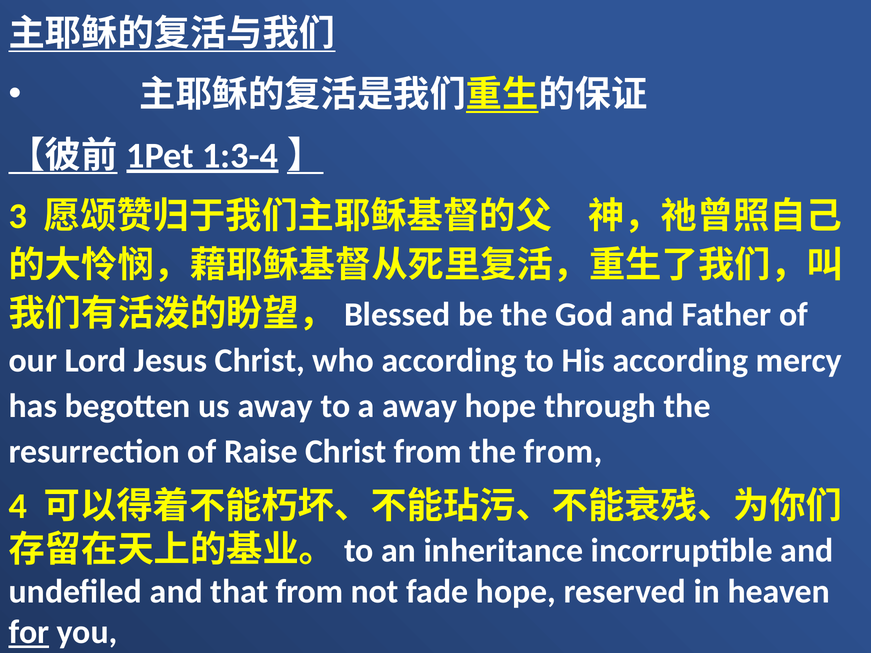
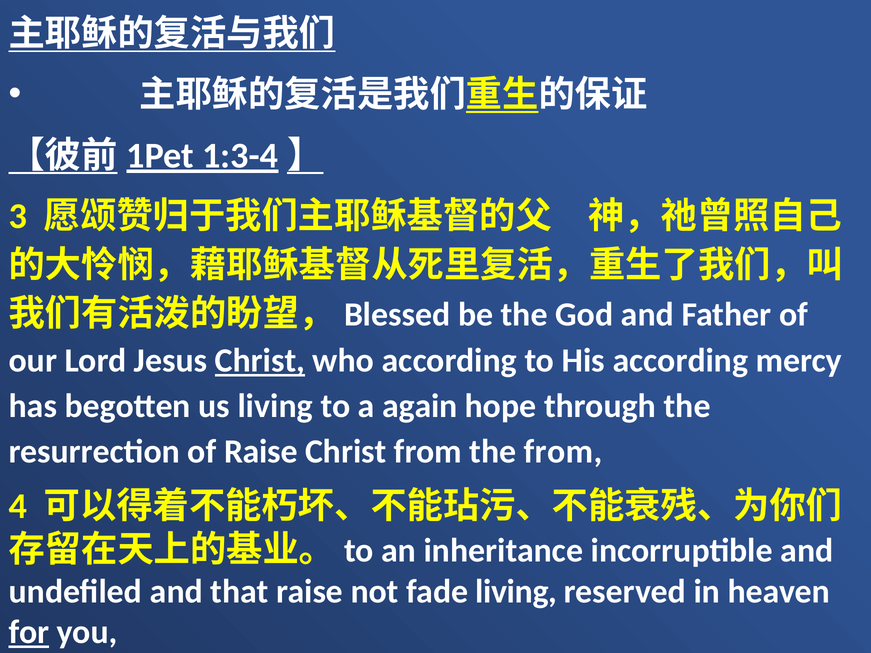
Christ underline: none -> present (260, 361)
us away: away -> living (275, 406)
a away: away -> again (420, 406)
that from: from -> raise (310, 592)
fade hope: hope -> living (516, 592)
